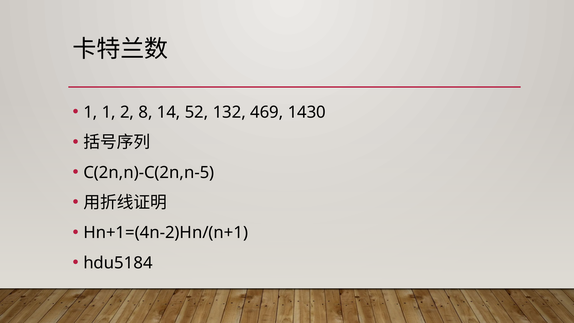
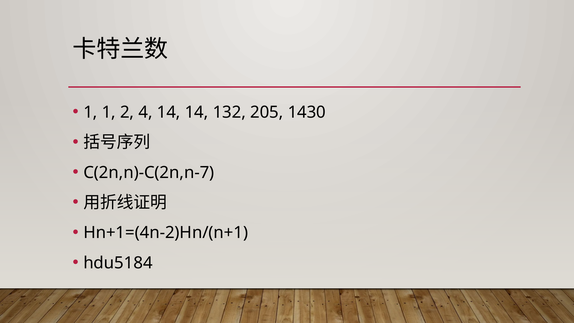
8: 8 -> 4 (145, 112)
14 52: 52 -> 14 (197, 112)
469: 469 -> 205 (267, 112)
C(2n,n)-C(2n,n-5: C(2n,n)-C(2n,n-5 -> C(2n,n)-C(2n,n-7 (149, 172)
